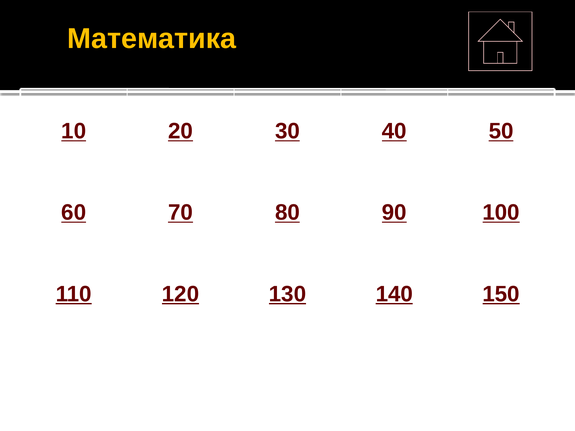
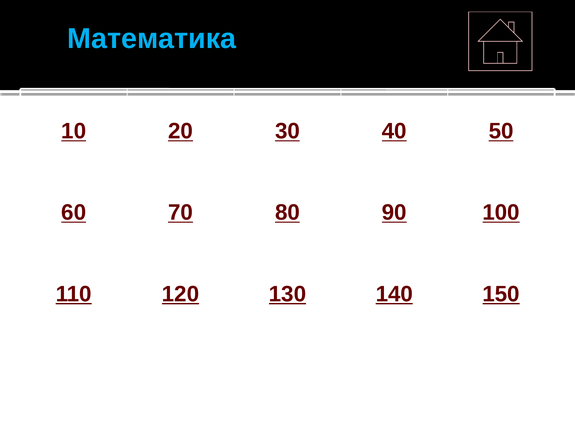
Математика colour: yellow -> light blue (152, 39)
